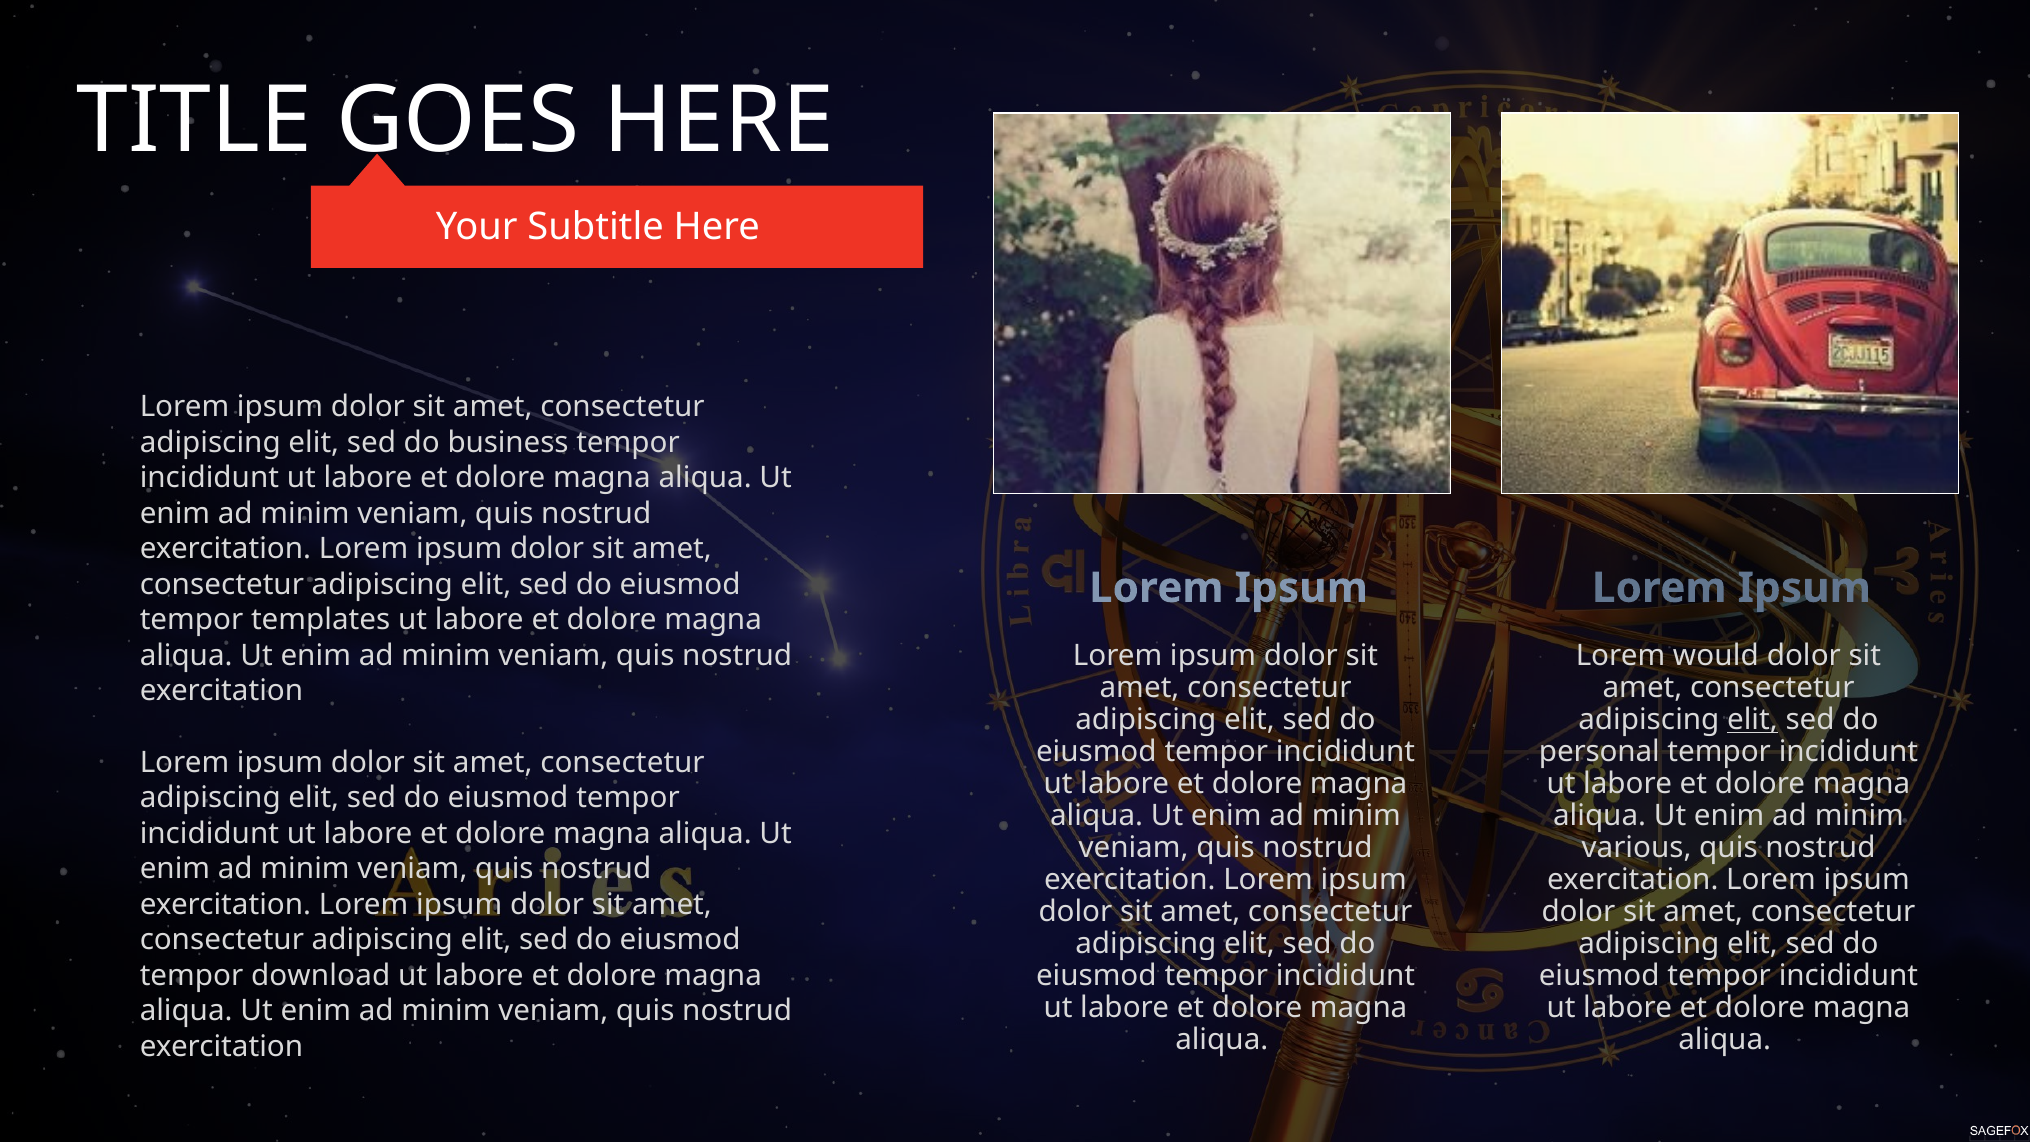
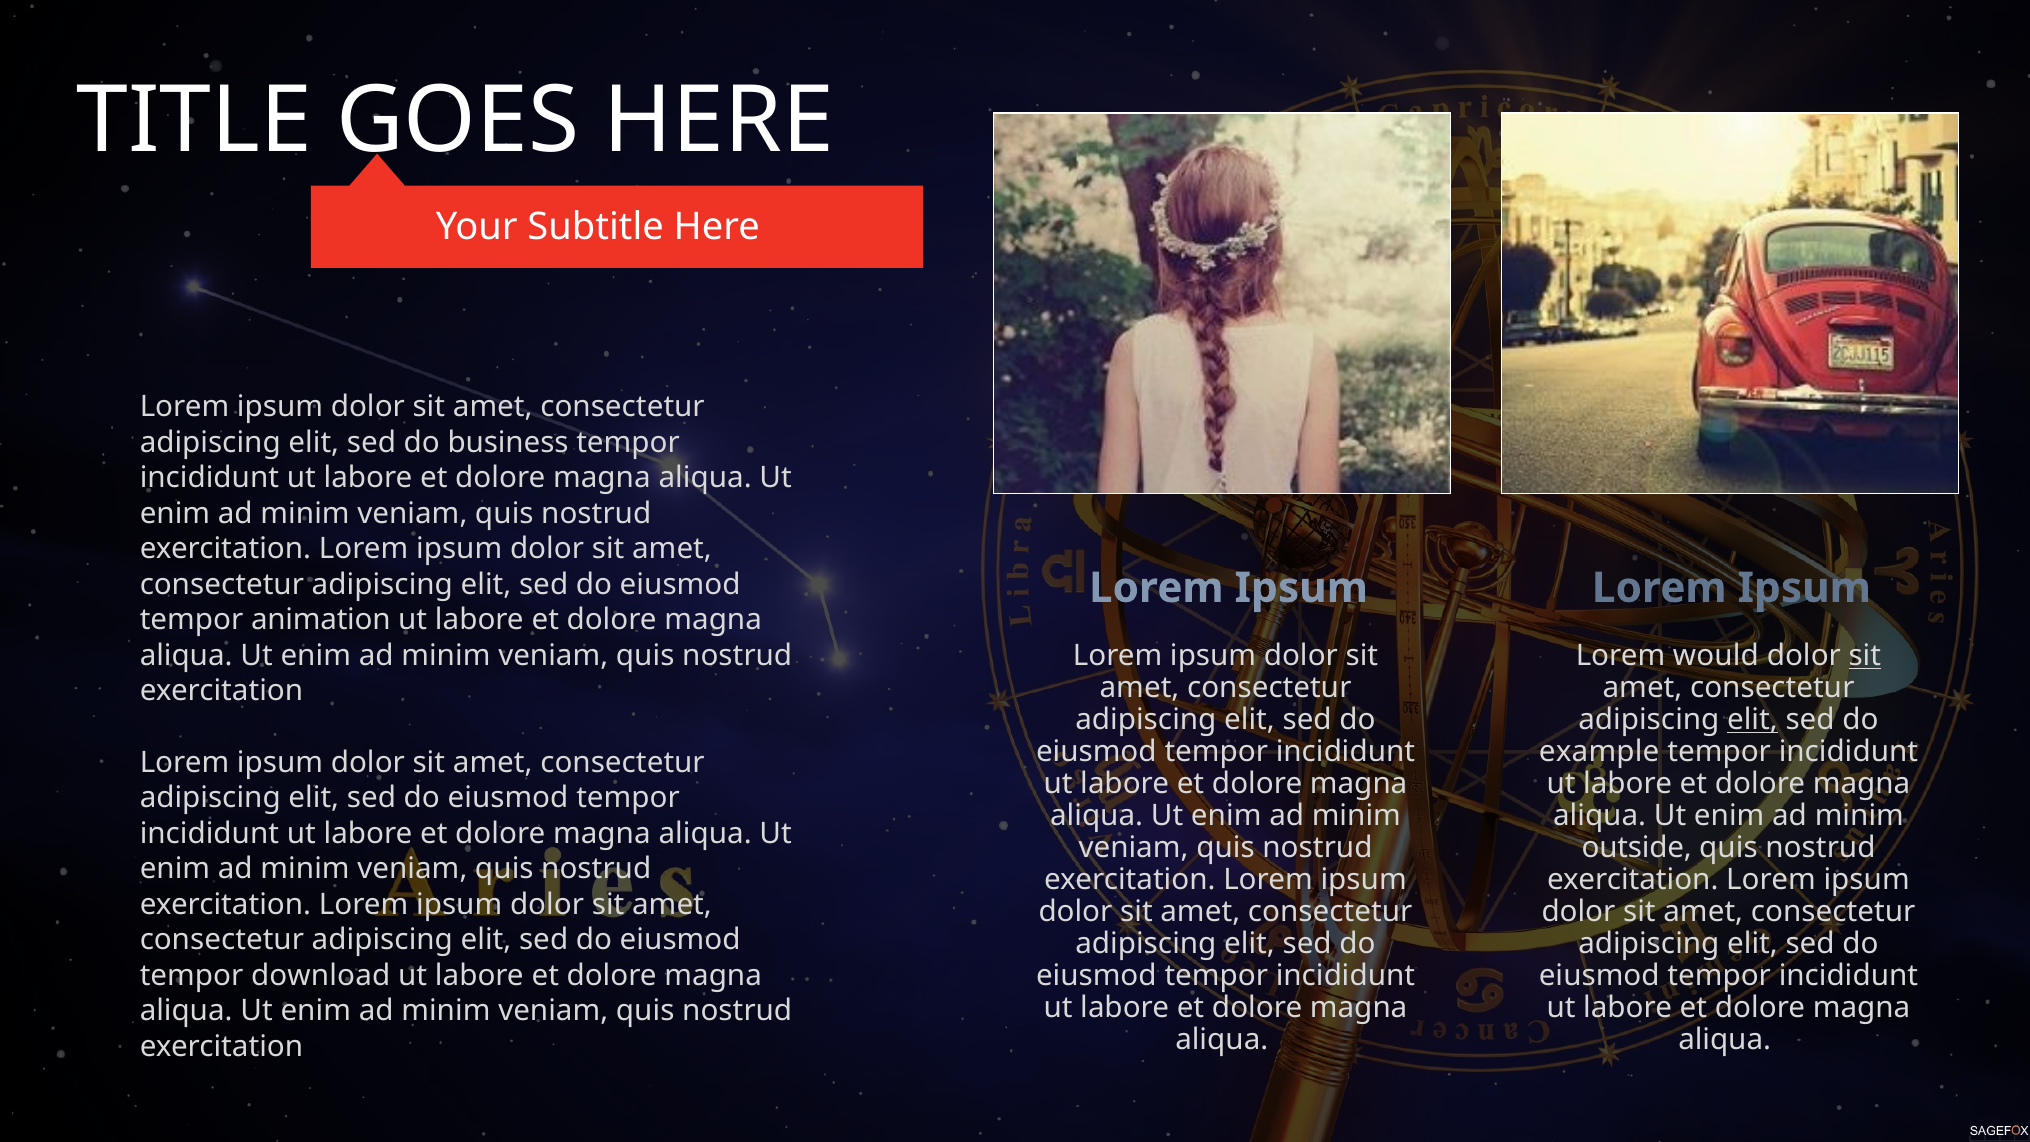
templates: templates -> animation (321, 620)
sit underline: none -> present (1865, 656)
personal: personal -> example (1599, 752)
various: various -> outside (1637, 848)
